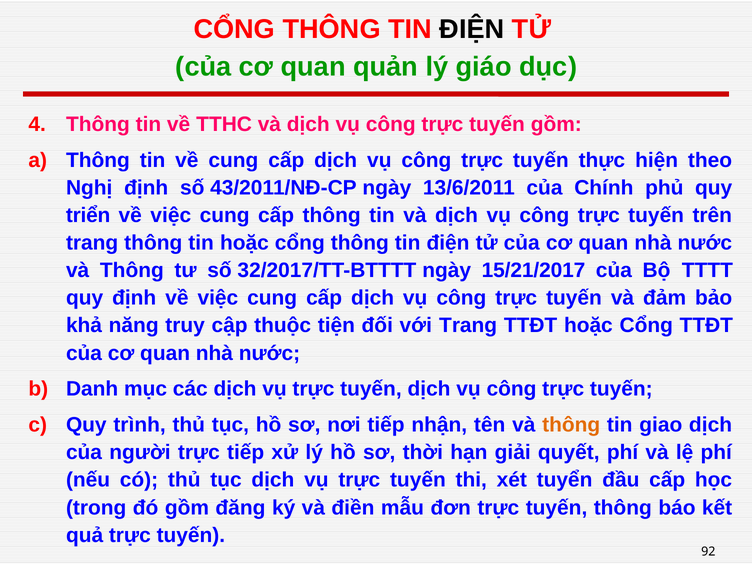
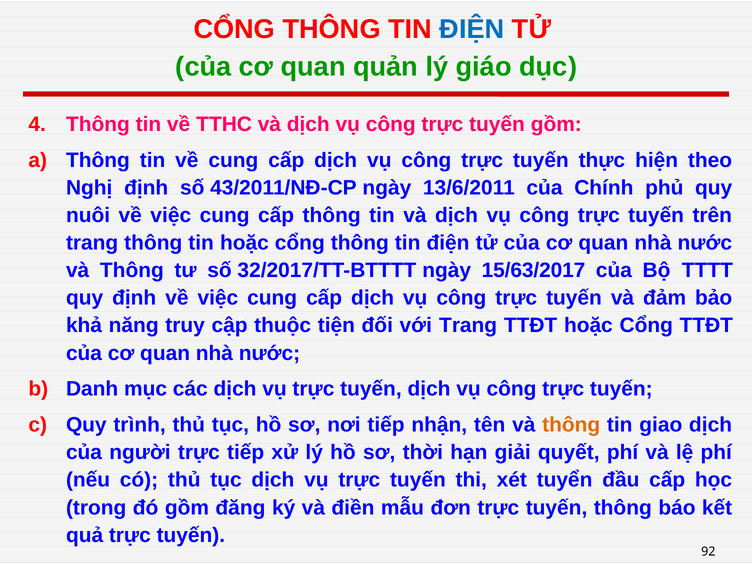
ĐIỆN colour: black -> blue (472, 29)
triển: triển -> nuôi (88, 215)
15/21/2017: 15/21/2017 -> 15/63/2017 (534, 270)
